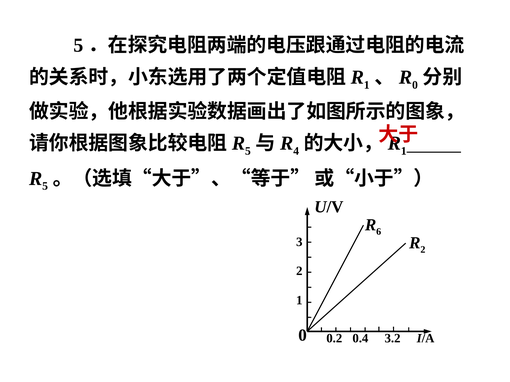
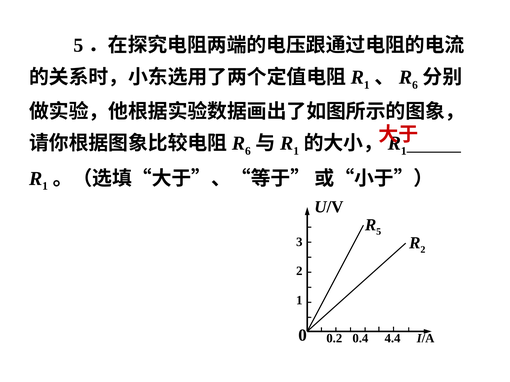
0: 0 -> 6 (415, 85)
5: 5 -> 6 (248, 151)
4: 4 -> 1 (296, 151)
5: 5 -> 1 (45, 186)
6: 6 -> 5 (379, 232)
3.2: 3.2 -> 4.4 (393, 339)
